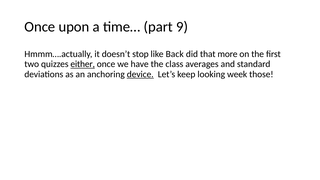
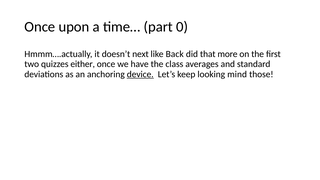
9: 9 -> 0 (182, 27)
stop: stop -> next (140, 54)
either underline: present -> none (83, 64)
week: week -> mind (237, 74)
